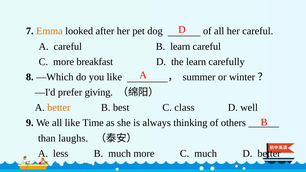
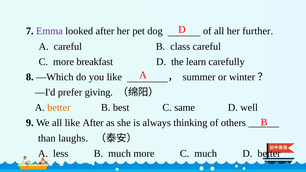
Emma colour: orange -> purple (49, 31)
her careful: careful -> further (258, 31)
B learn: learn -> class (180, 46)
class: class -> same (185, 108)
like Time: Time -> After (93, 123)
